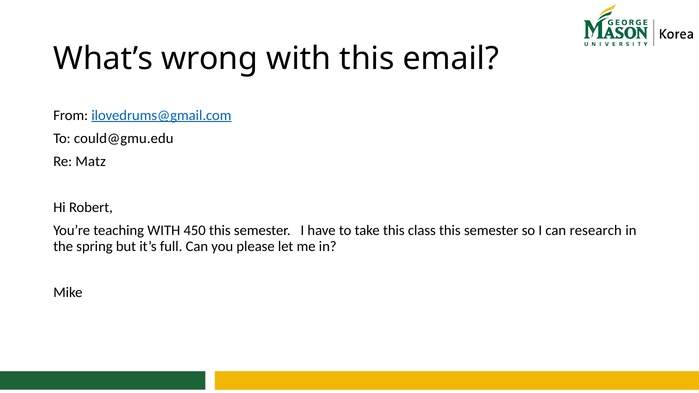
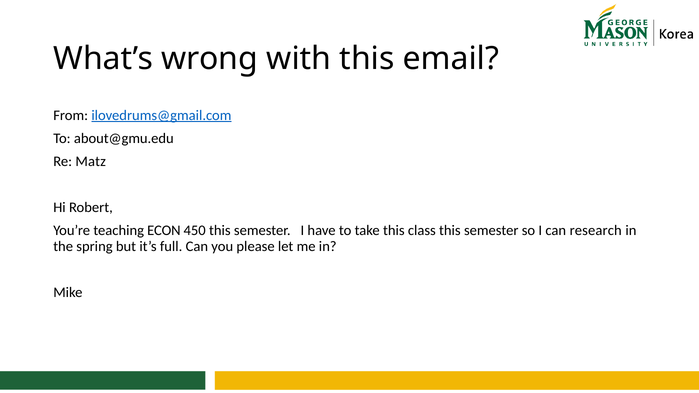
could@gmu.edu: could@gmu.edu -> about@gmu.edu (124, 138)
teaching WITH: WITH -> ECON (164, 231)
